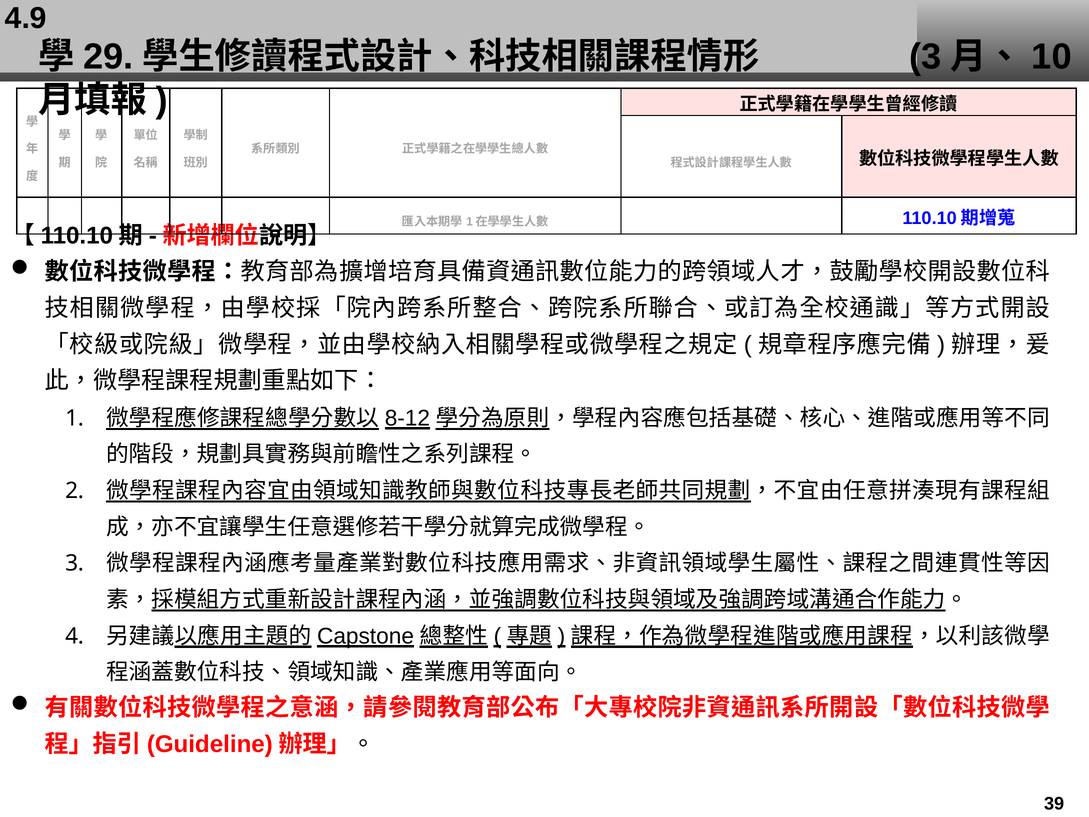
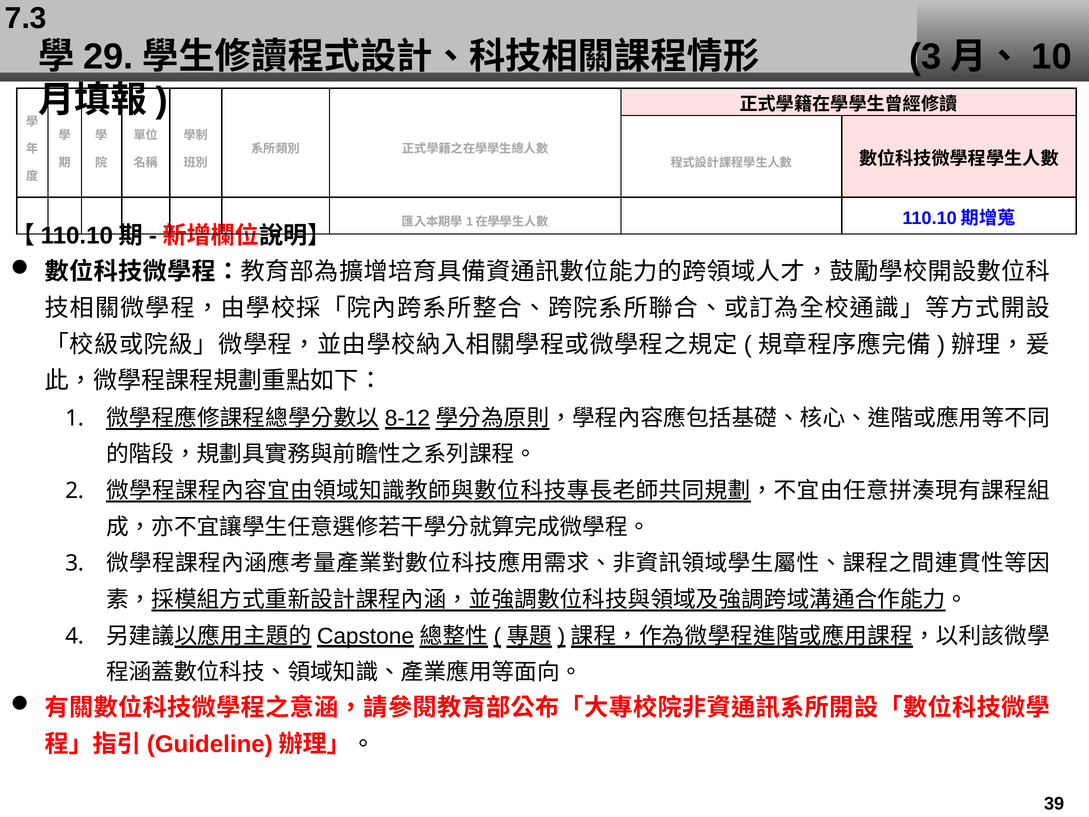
4.9: 4.9 -> 7.3 (26, 18)
